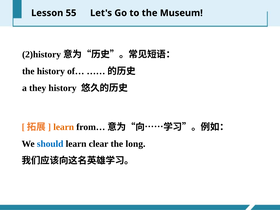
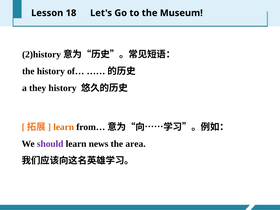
55: 55 -> 18 (71, 13)
should colour: blue -> purple (50, 144)
clear: clear -> news (99, 144)
long: long -> area (136, 144)
